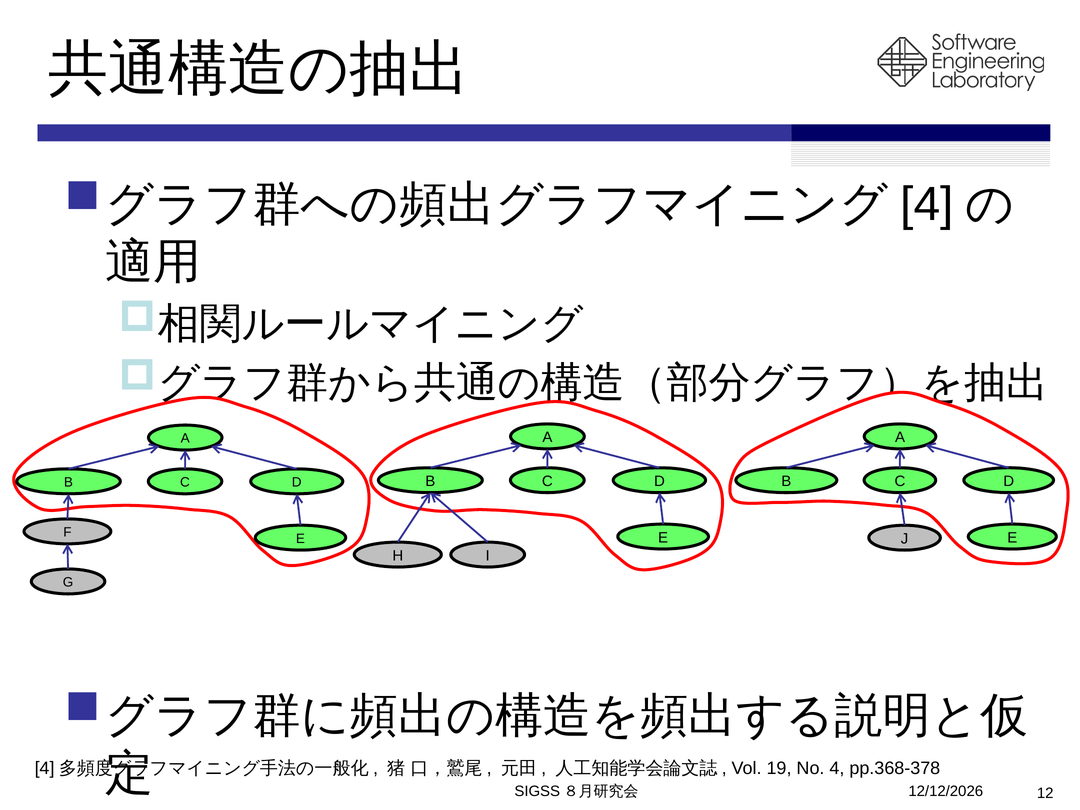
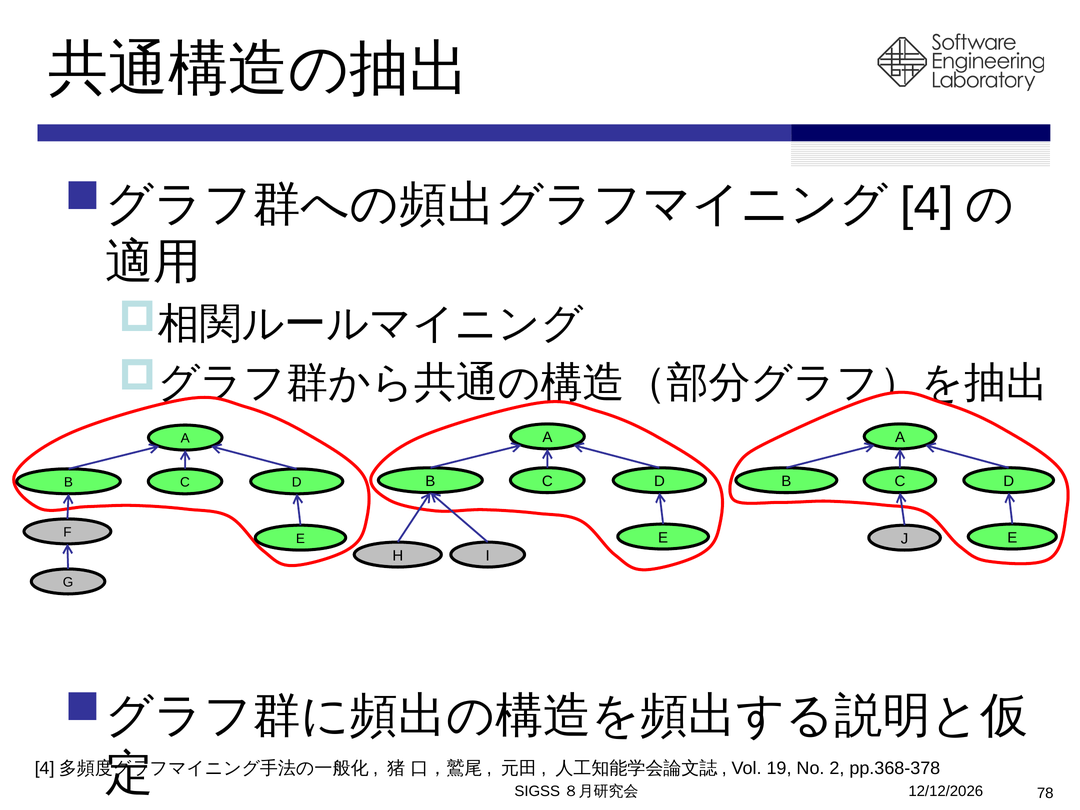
12: 12 -> 78 (1045, 793)
No 4: 4 -> 2 (837, 768)
